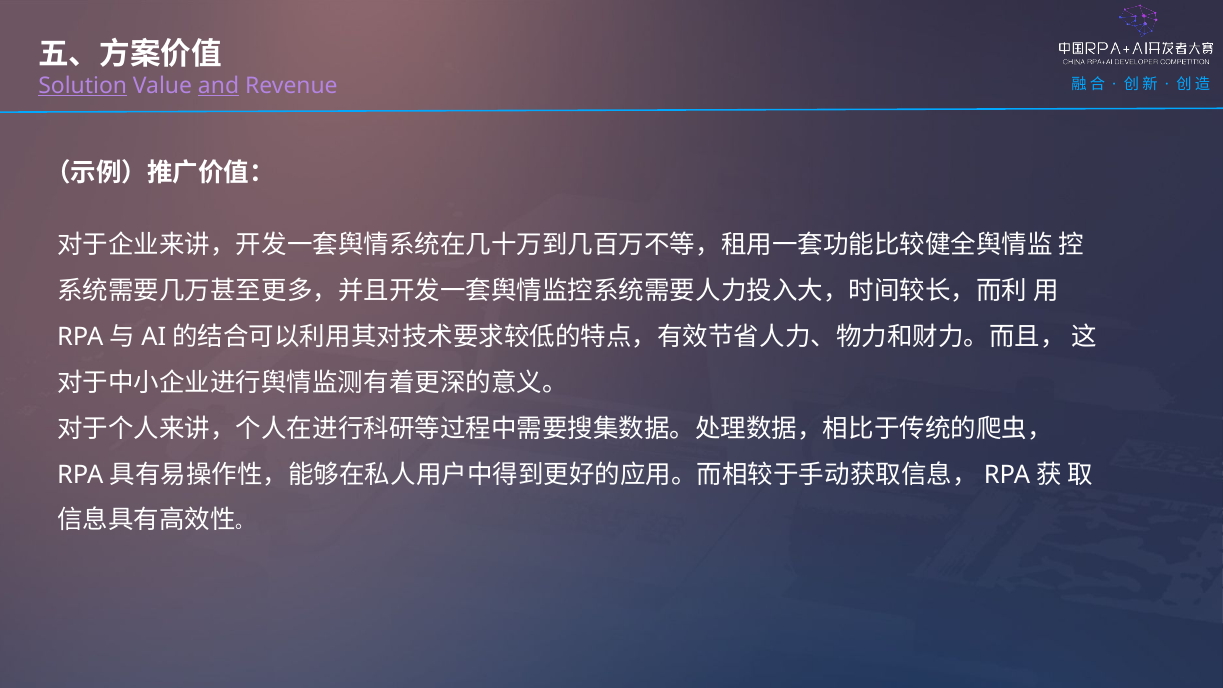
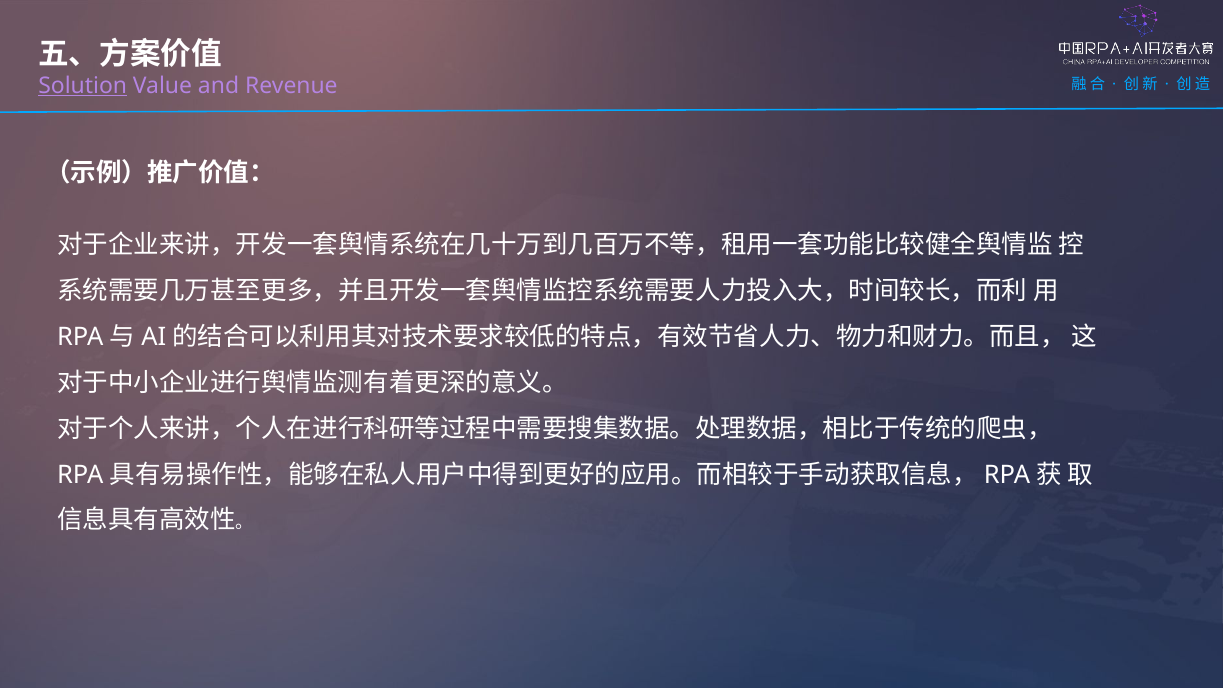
and underline: present -> none (219, 86)
